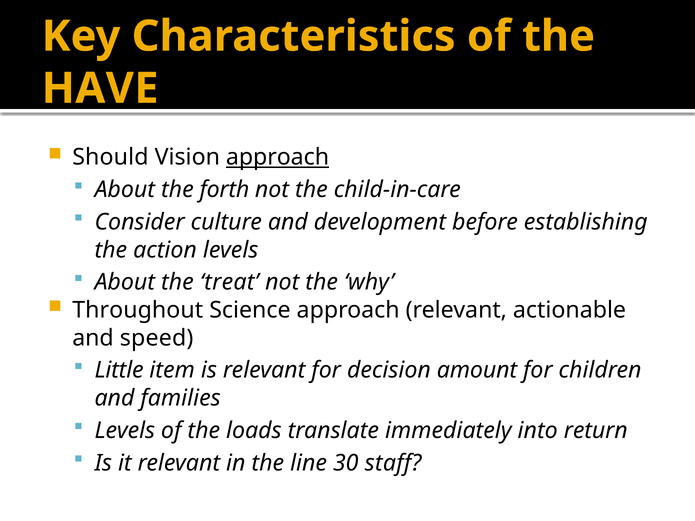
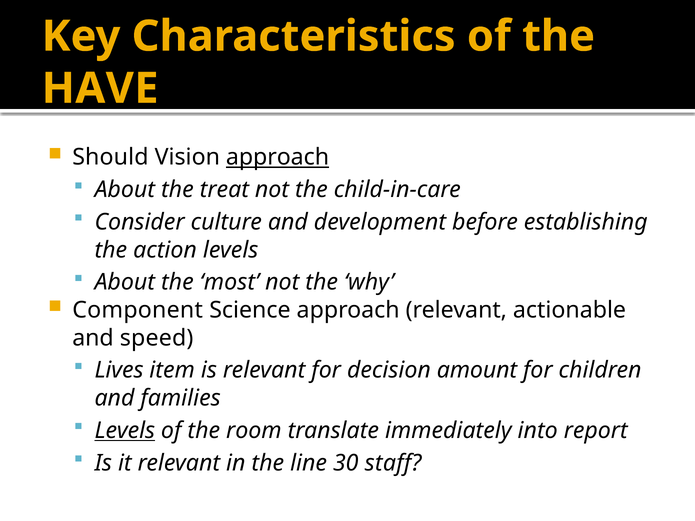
forth: forth -> treat (224, 190)
treat: treat -> most (229, 282)
Throughout: Throughout -> Component (138, 310)
Little: Little -> Lives (119, 370)
Levels underline: none -> present (125, 431)
loads: loads -> room (254, 431)
return: return -> report (596, 431)
